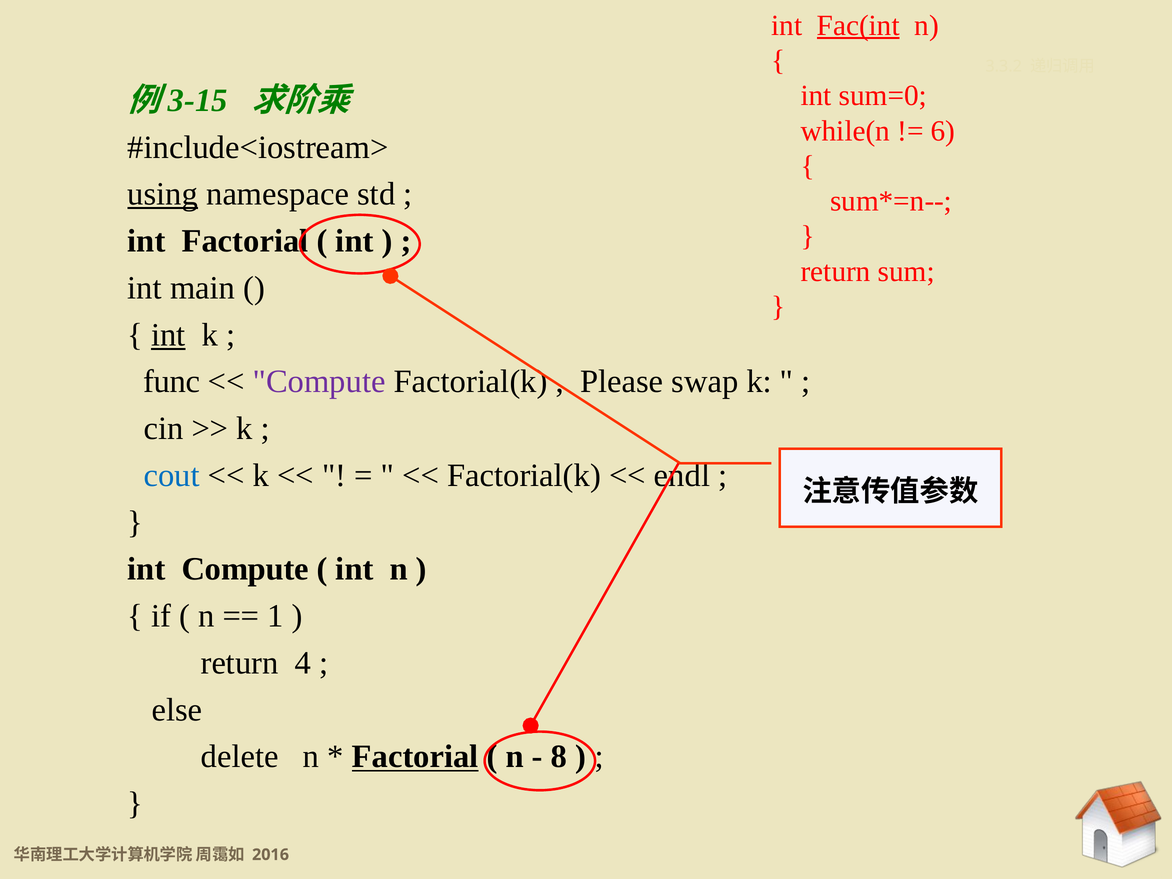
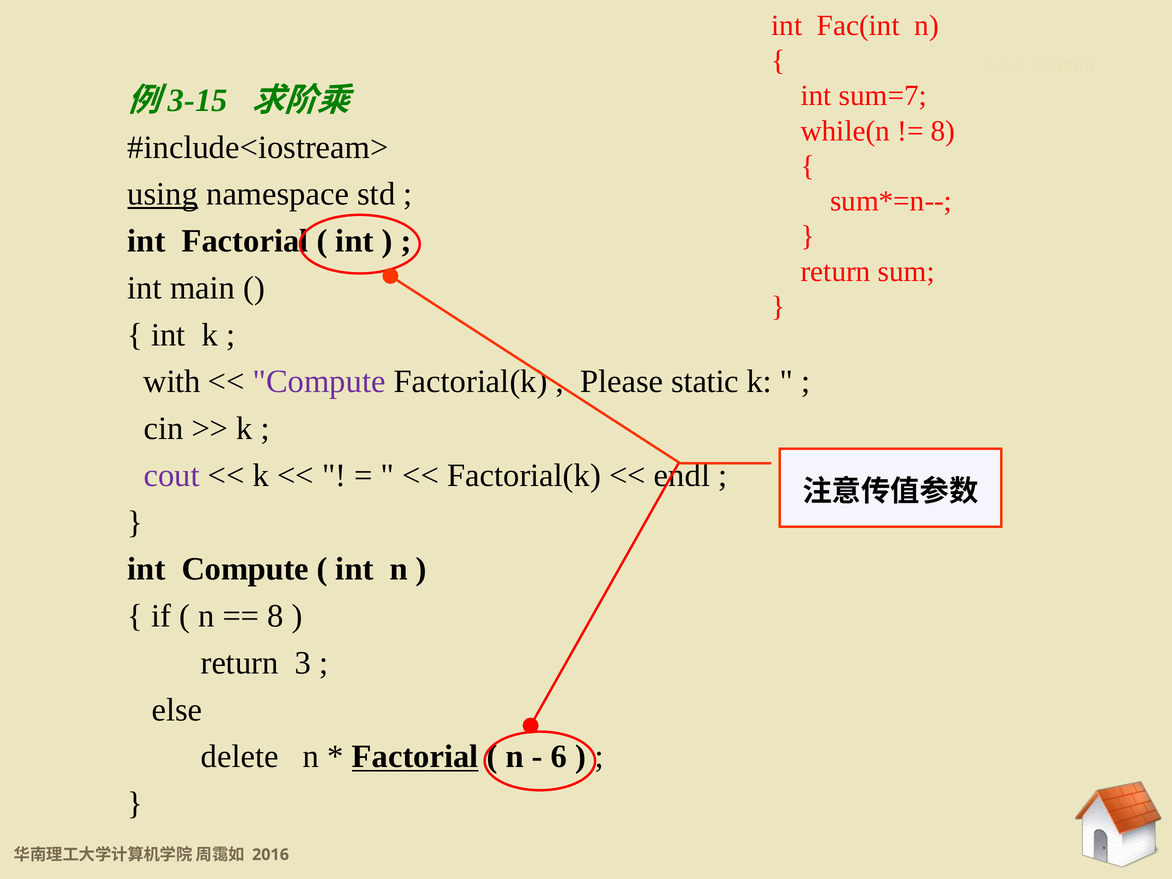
Fac(int underline: present -> none (858, 25)
sum=0: sum=0 -> sum=7 (883, 96)
6: 6 -> 8 (943, 131)
int underline: present -> none (168, 335)
func: func -> with (172, 382)
swap: swap -> static (705, 382)
cout colour: blue -> purple (172, 475)
1: 1 -> 8 (276, 616)
4: 4 -> 3 (303, 663)
8: 8 -> 6 (559, 757)
